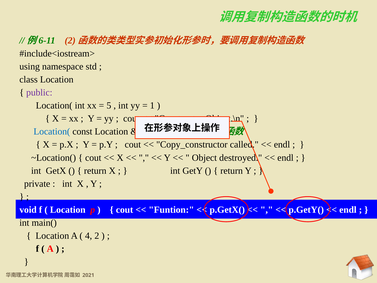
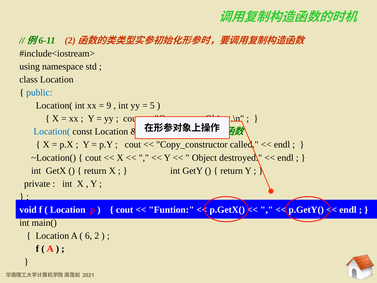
public colour: purple -> blue (39, 92)
5: 5 -> 9 (109, 105)
1: 1 -> 5 (152, 105)
4: 4 -> 6 (89, 236)
